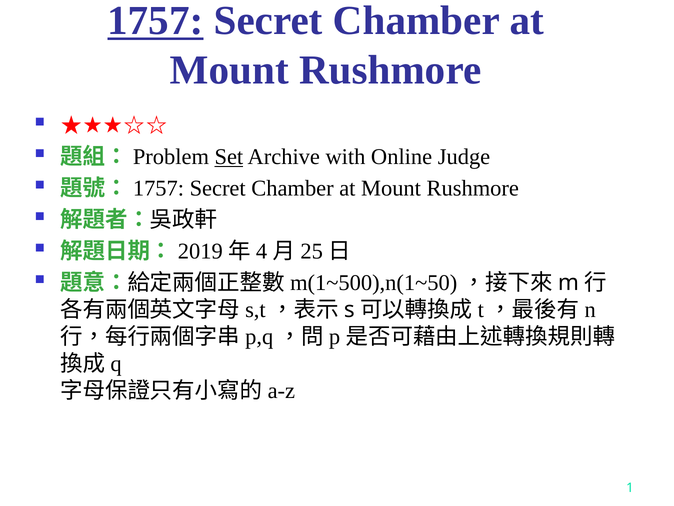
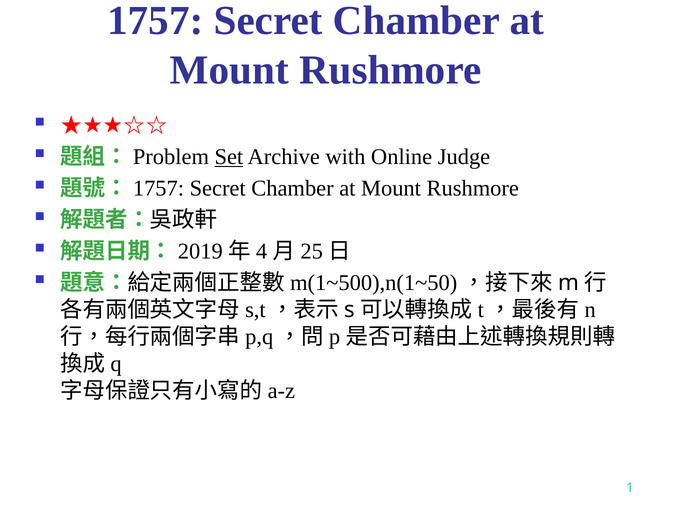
1757 underline: present -> none (155, 21)
